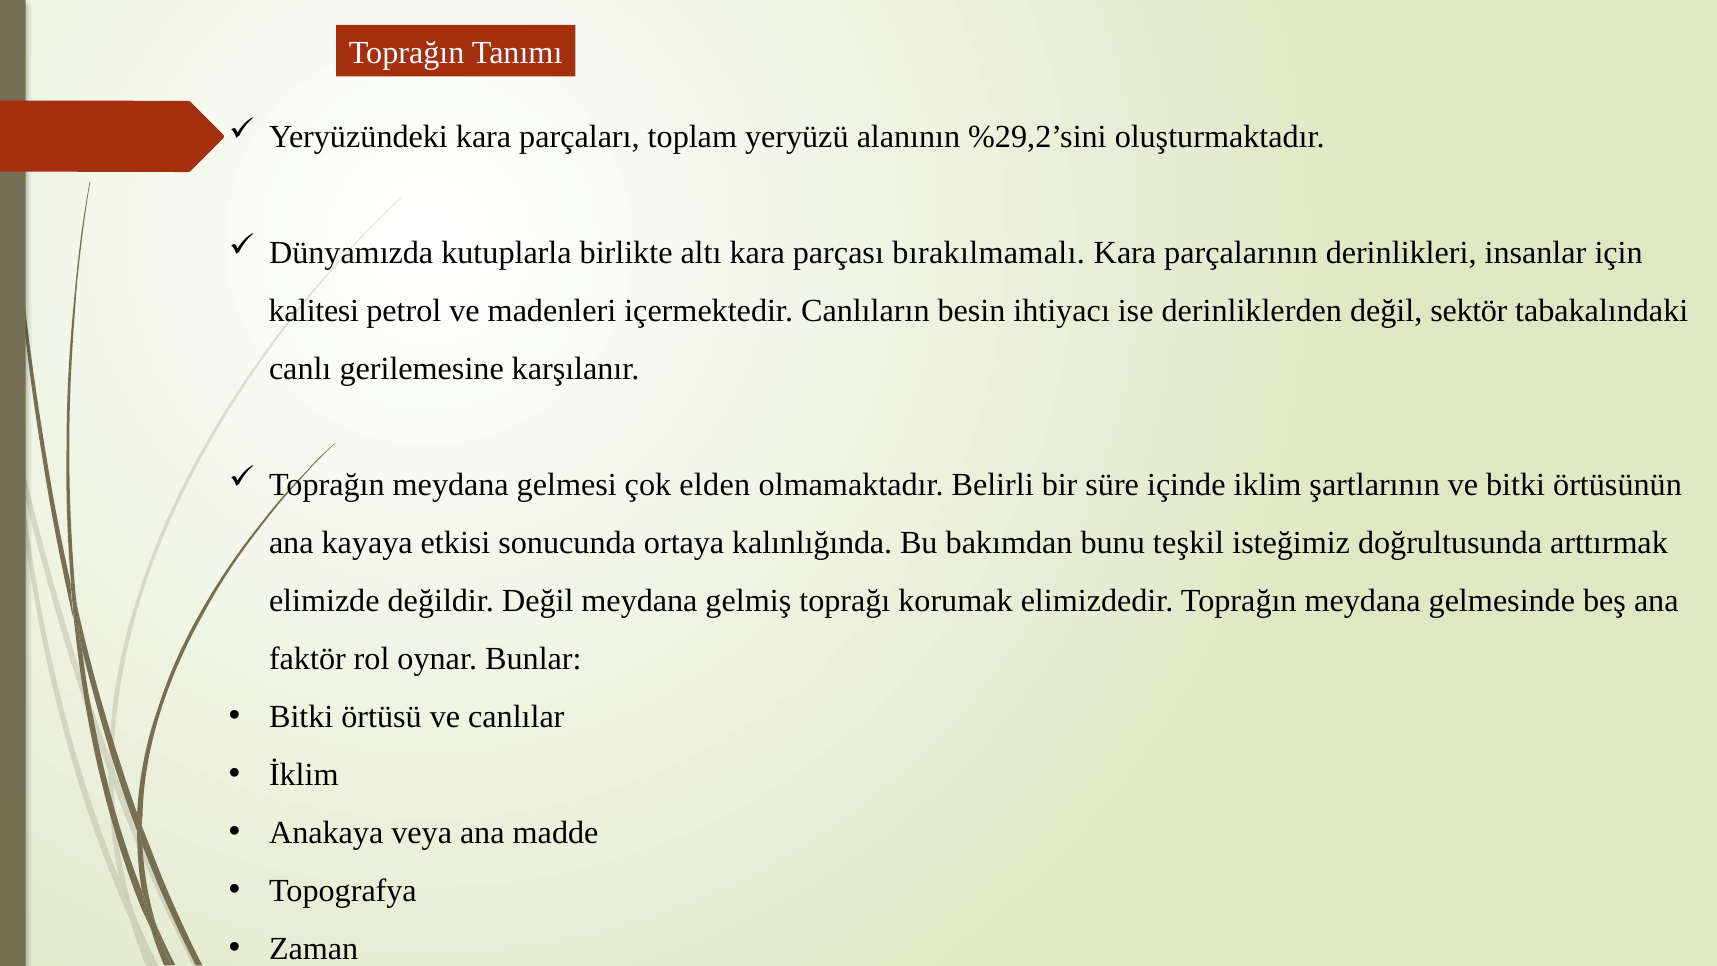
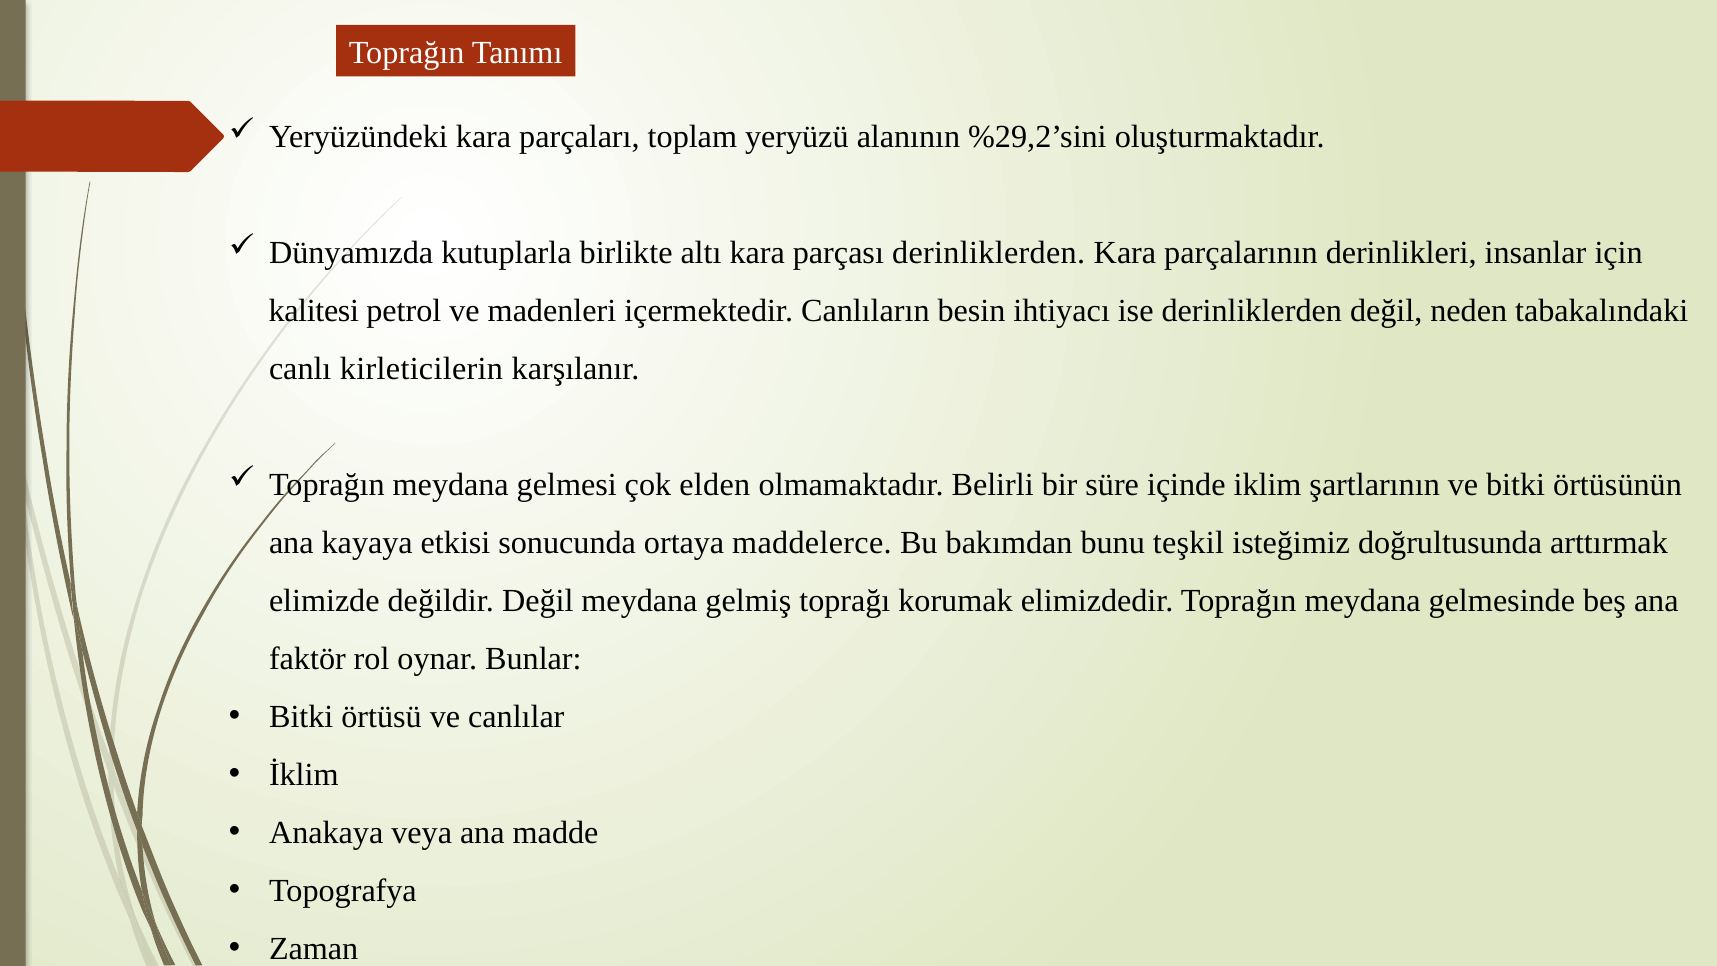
parçası bırakılmamalı: bırakılmamalı -> derinliklerden (989, 253)
sektör: sektör -> neden (1469, 311)
gerilemesine: gerilemesine -> kirleticilerin (422, 369)
kalınlığında: kalınlığında -> maddelerce (812, 543)
